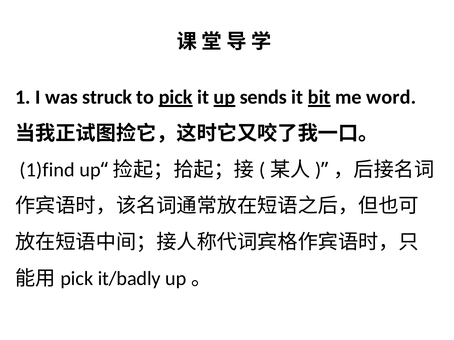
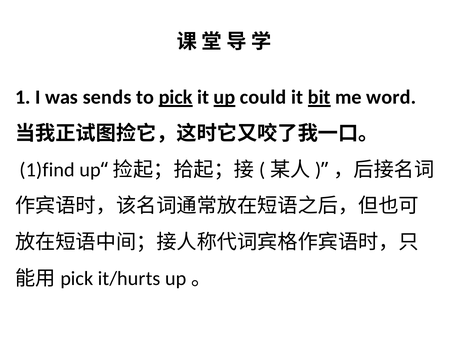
struck: struck -> sends (107, 97)
sends: sends -> could (263, 97)
it/badly: it/badly -> it/hurts (129, 279)
